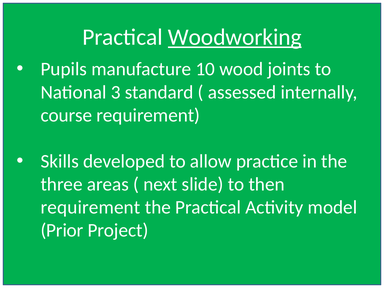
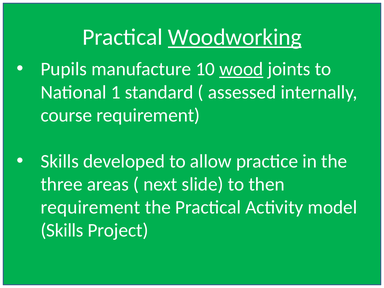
wood underline: none -> present (241, 69)
3: 3 -> 1 (116, 92)
Prior: Prior -> Skills (62, 230)
